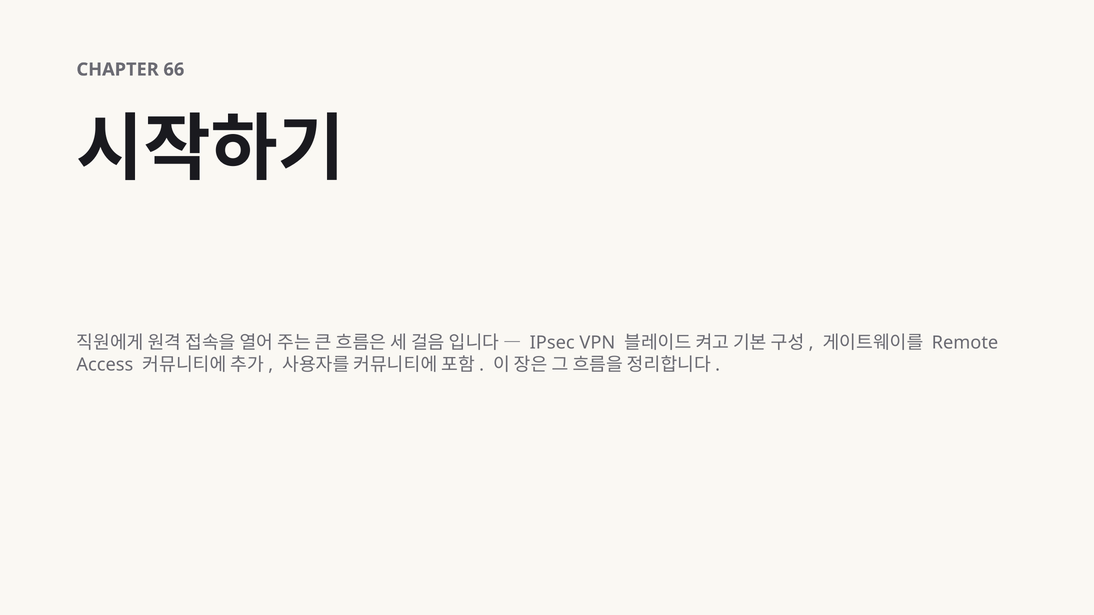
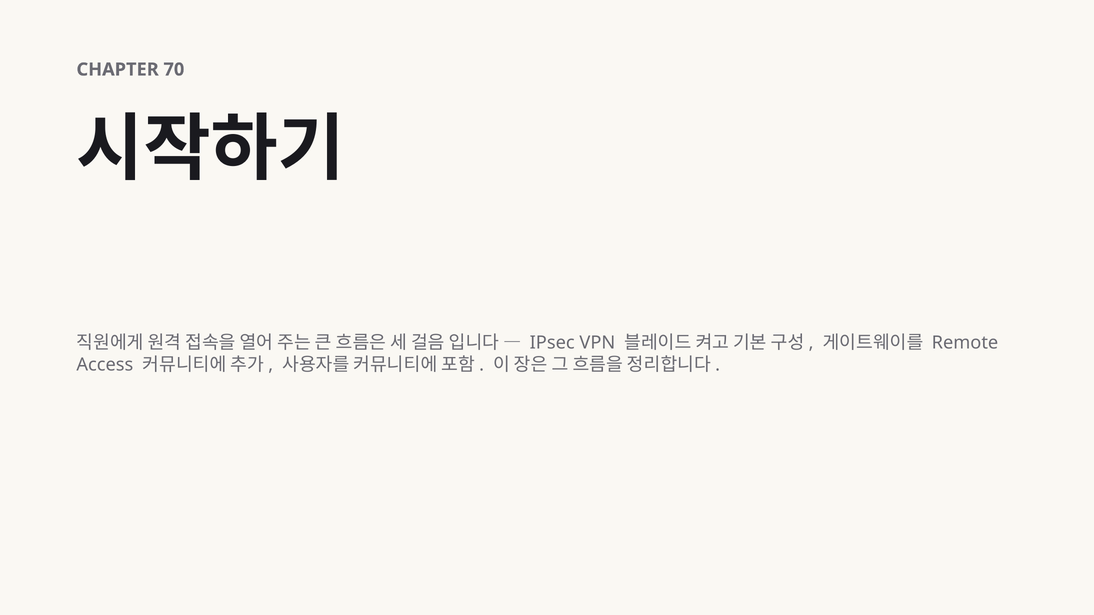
66: 66 -> 70 (174, 70)
